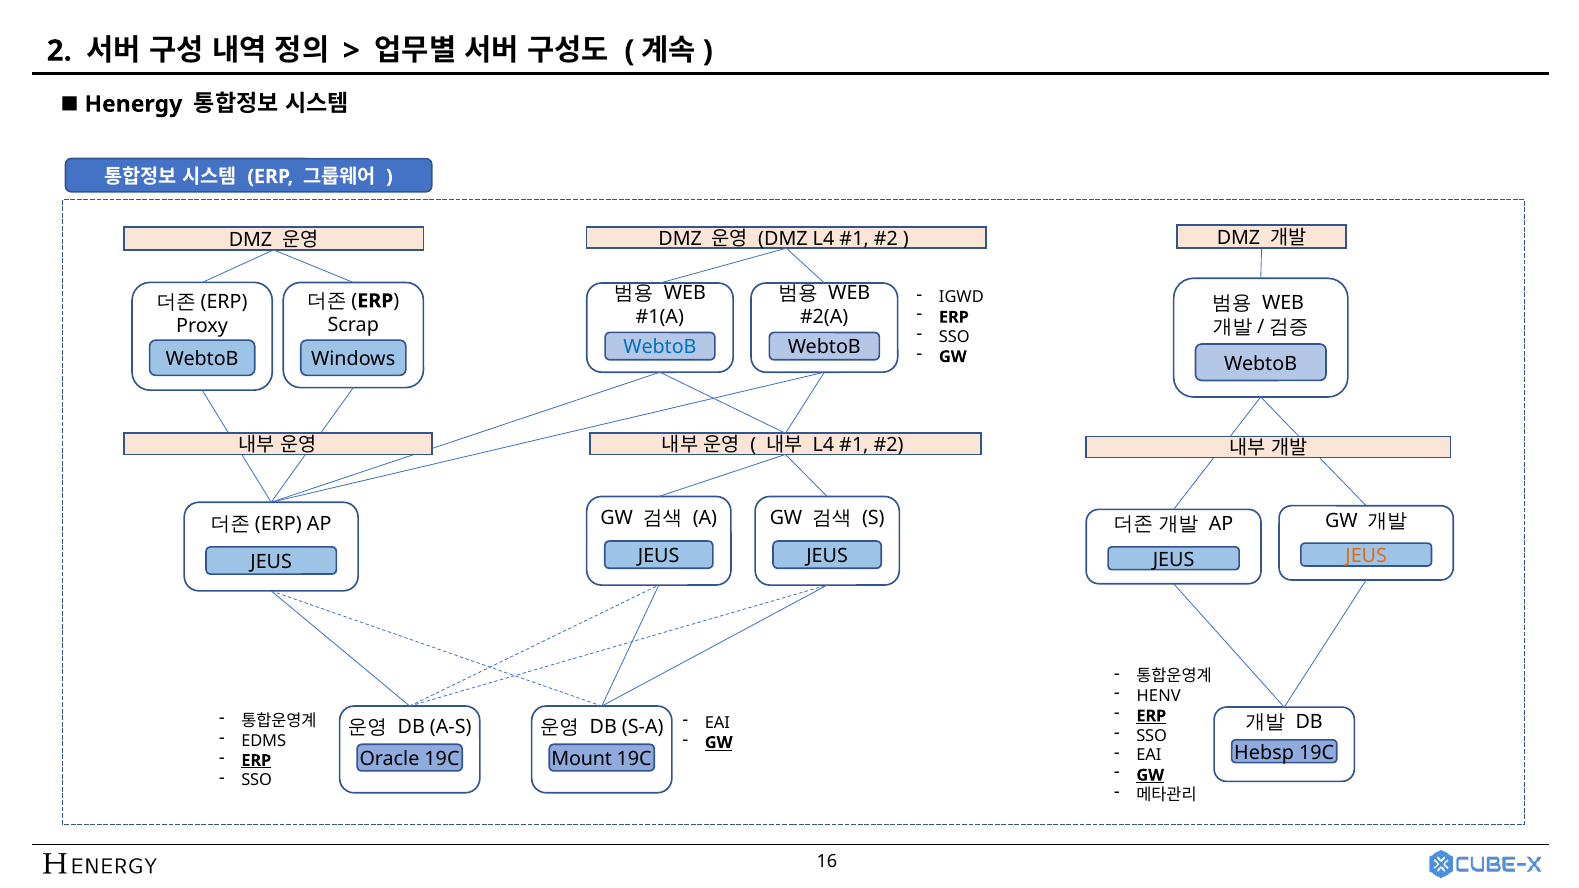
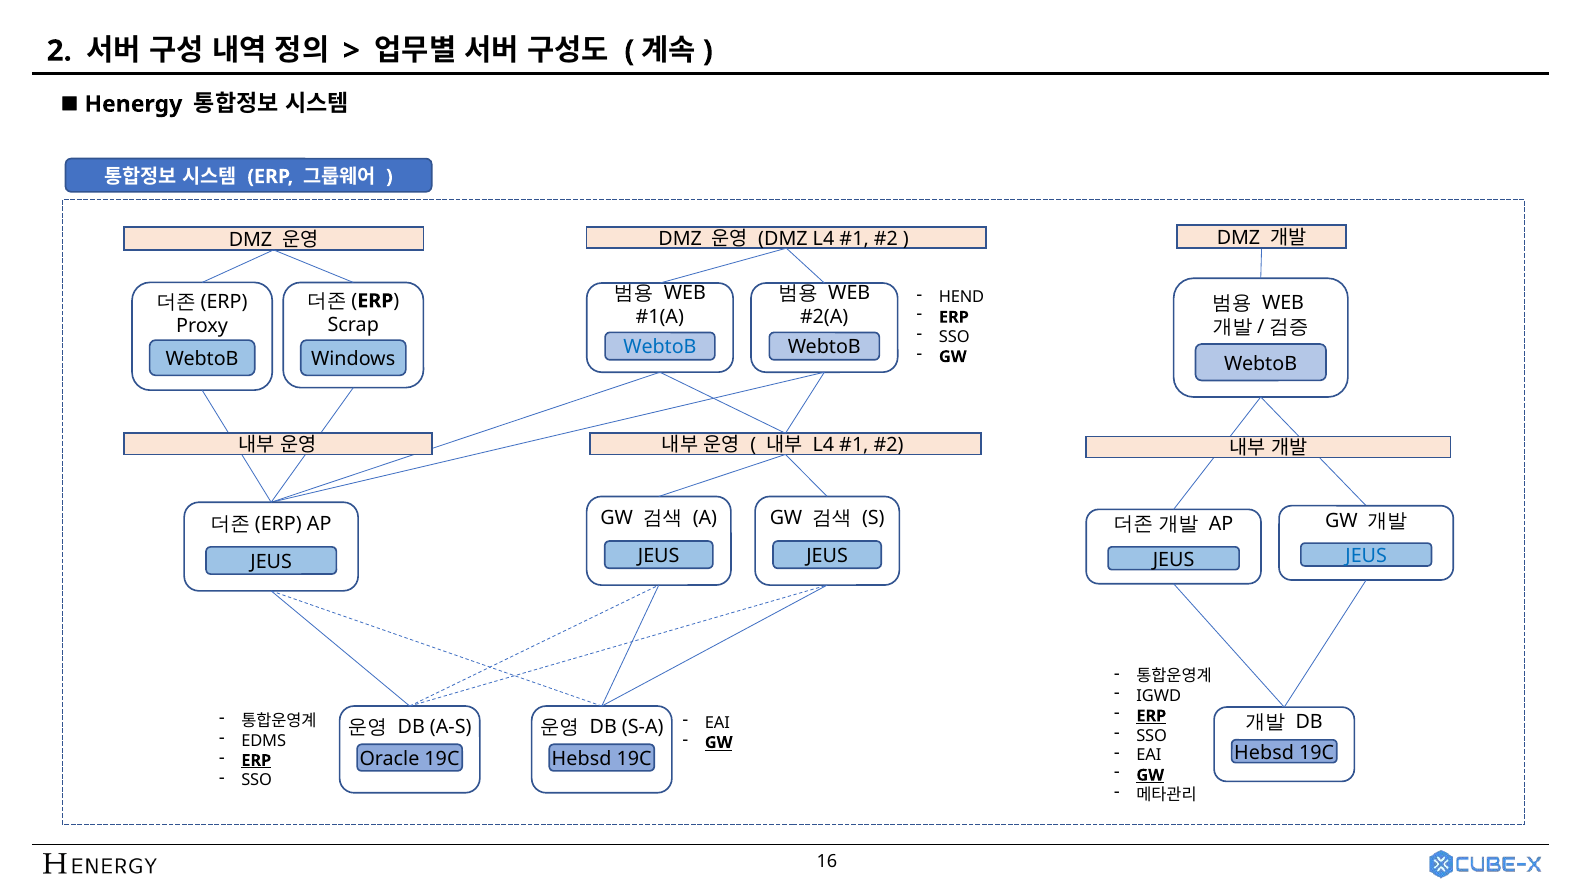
IGWD: IGWD -> HEND (961, 297)
JEUS colour: orange -> blue (1366, 556)
HENV: HENV -> IGWD (1159, 696)
Hebsp: Hebsp -> Hebsd (1264, 753)
Mount: Mount -> Hebsd (582, 759)
